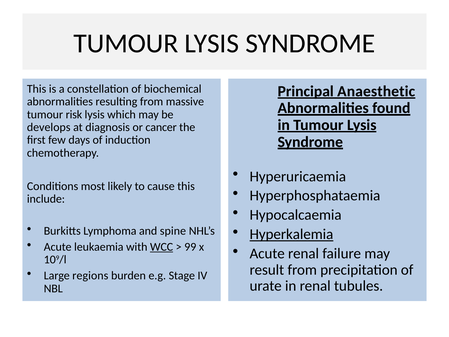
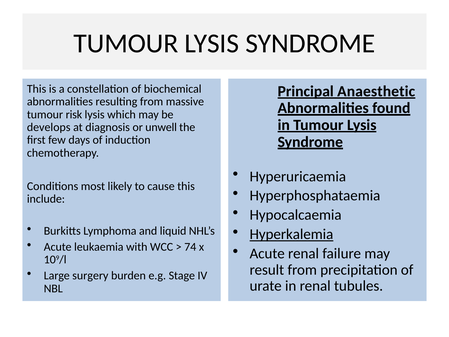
cancer: cancer -> unwell (161, 127)
spine: spine -> liquid (173, 231)
WCC underline: present -> none (162, 247)
99: 99 -> 74 (190, 247)
regions: regions -> surgery (90, 275)
